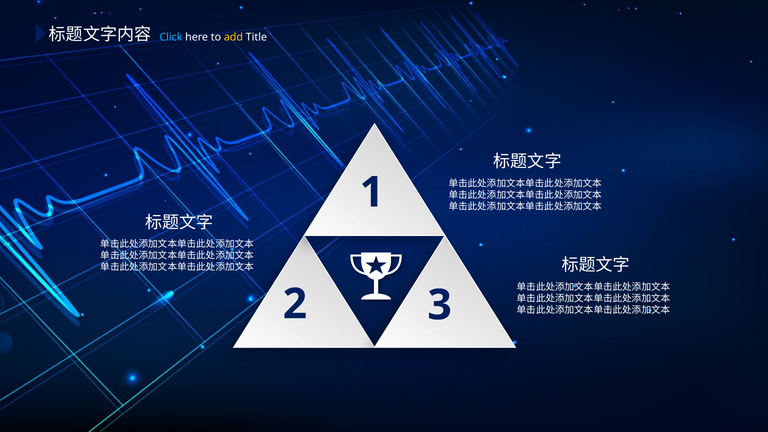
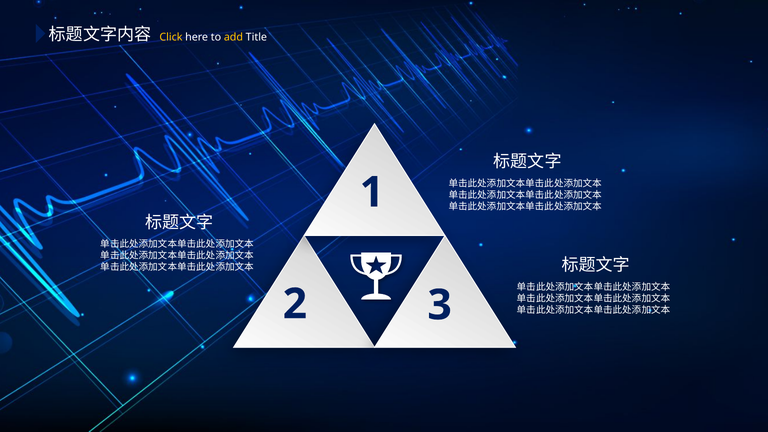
Click colour: light blue -> yellow (171, 37)
